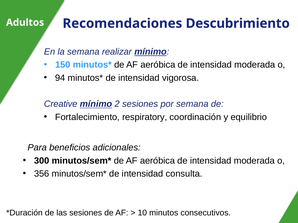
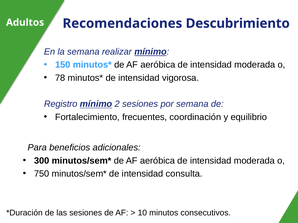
94: 94 -> 78 (60, 78)
Creative: Creative -> Registro (61, 104)
respiratory: respiratory -> frecuentes (145, 117)
356: 356 -> 750 (42, 174)
